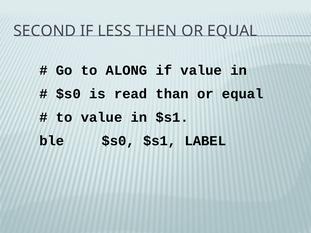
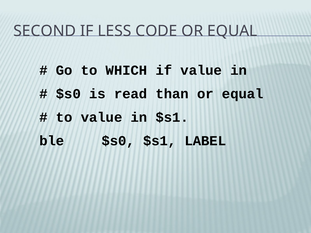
THEN: THEN -> CODE (156, 31)
ALONG: ALONG -> WHICH (126, 70)
